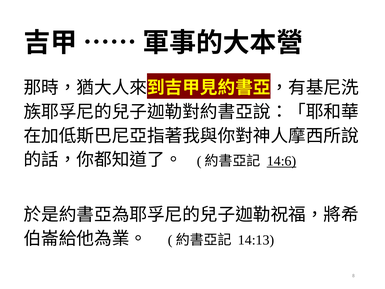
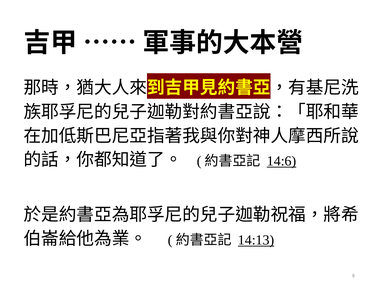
14:13 underline: none -> present (256, 240)
